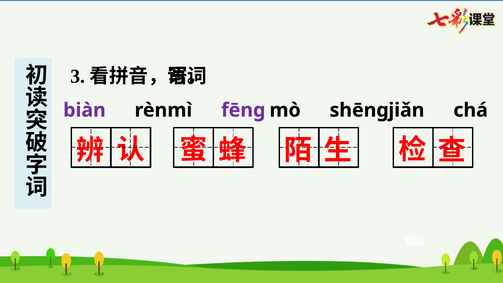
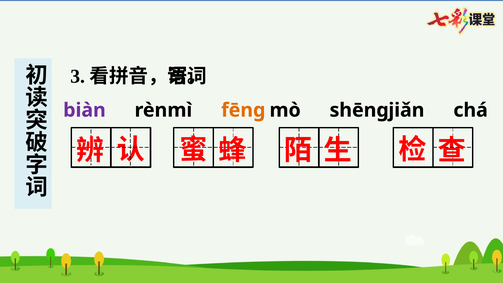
fēng colour: purple -> orange (243, 110)
